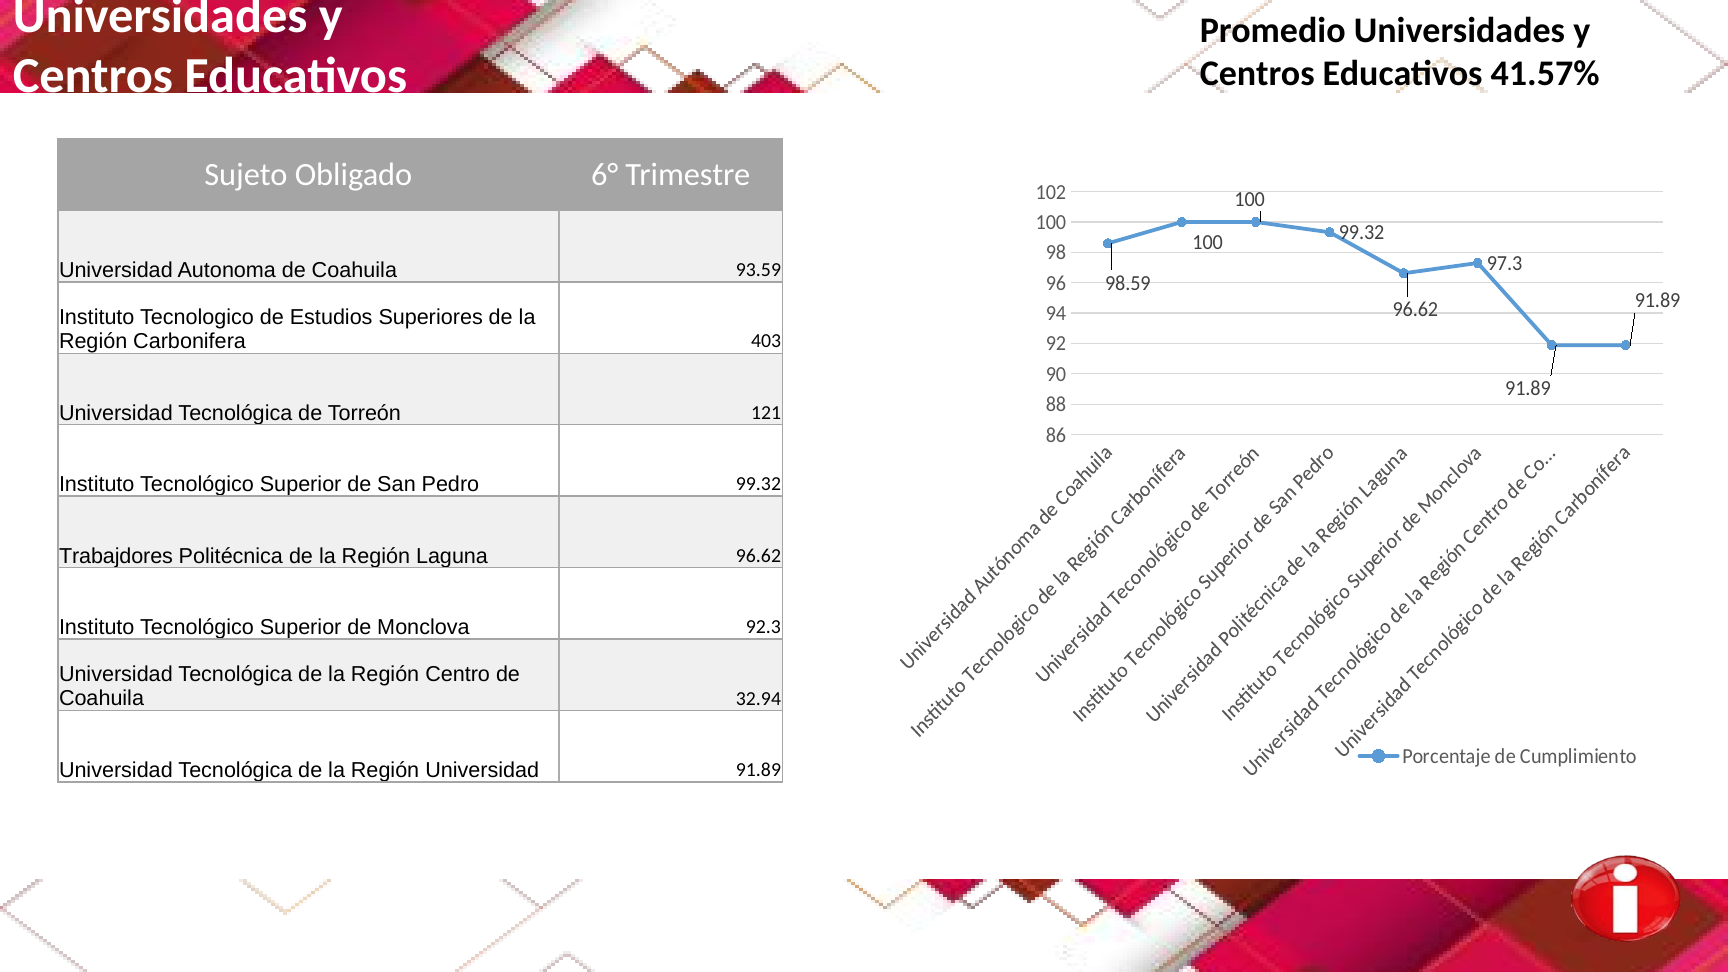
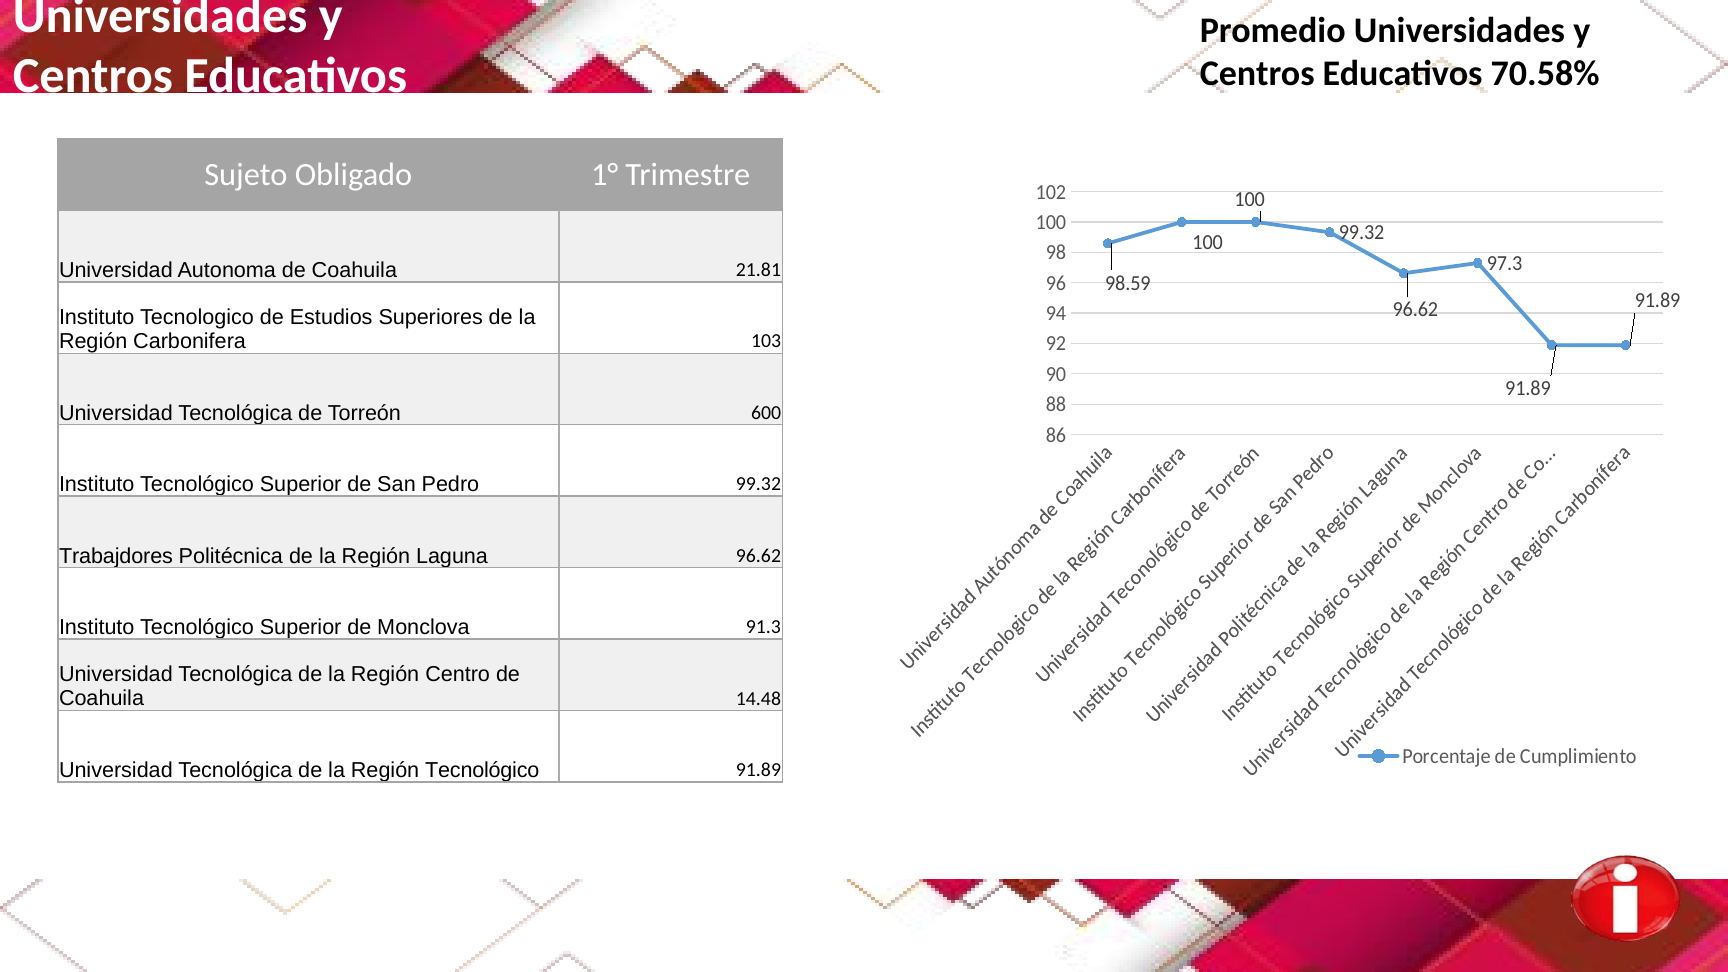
41.57%: 41.57% -> 70.58% (1545, 74)
6°: 6° -> 1° (605, 175)
93.59: 93.59 -> 21.81 (758, 270)
403: 403 -> 103 (766, 341)
121: 121 -> 600 (766, 413)
92.3: 92.3 -> 91.3 (763, 627)
32.94: 32.94 -> 14.48 (758, 699)
Región Universidad: Universidad -> Tecnológico (482, 770)
